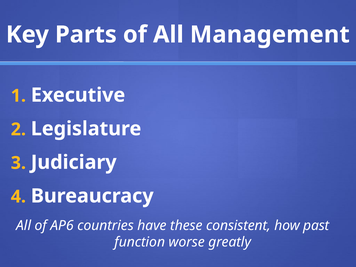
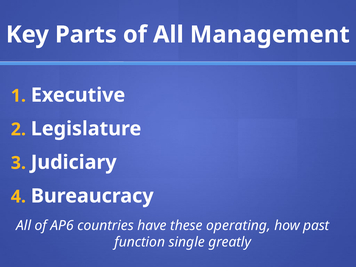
consistent: consistent -> operating (238, 226)
worse: worse -> single (187, 242)
